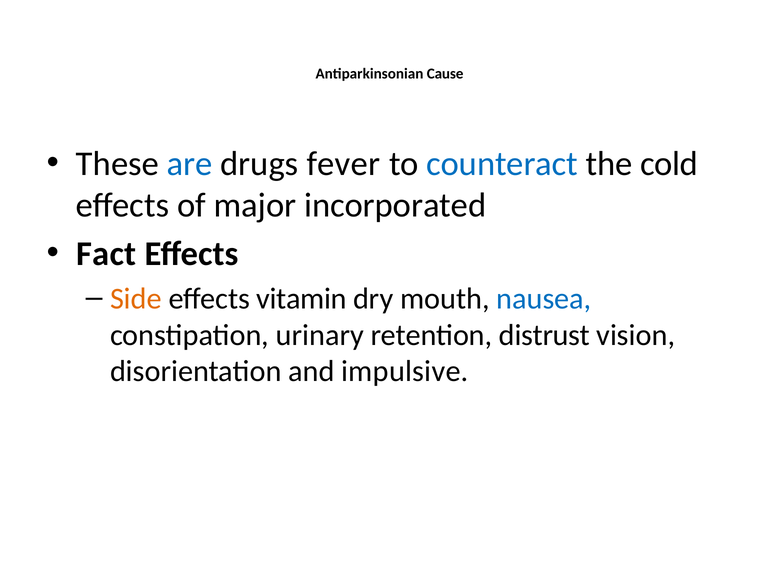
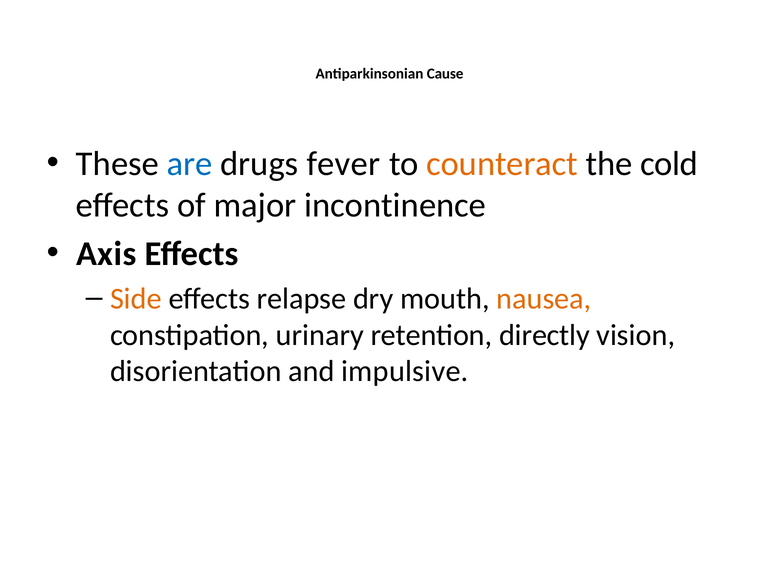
counteract colour: blue -> orange (502, 163)
incorporated: incorporated -> incontinence (395, 205)
Fact: Fact -> Axis (106, 253)
vitamin: vitamin -> relapse (302, 298)
nausea colour: blue -> orange (544, 298)
distrust: distrust -> directly (544, 335)
